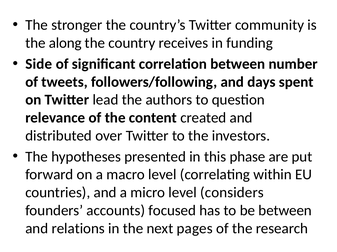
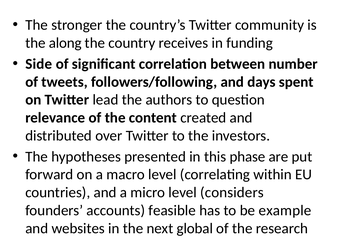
focused: focused -> feasible (172, 211)
be between: between -> example (285, 211)
relations: relations -> websites (78, 229)
pages: pages -> global (195, 229)
